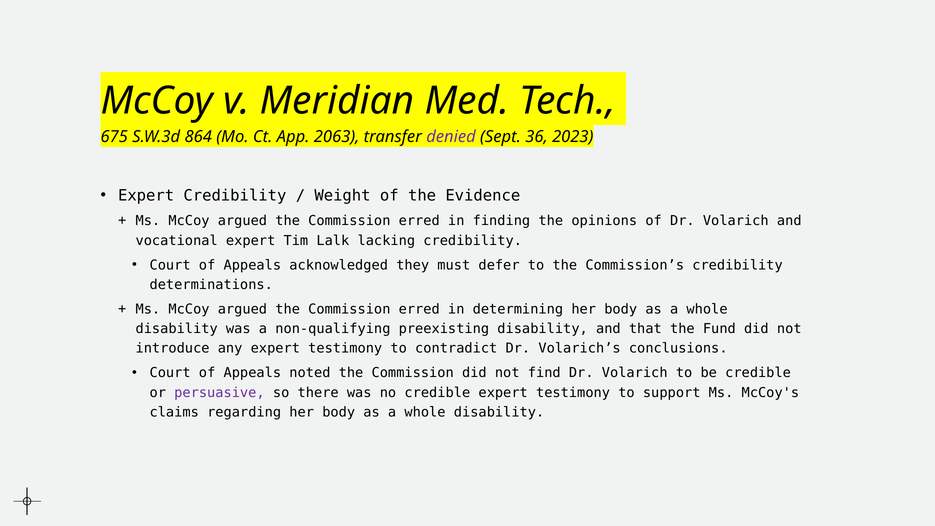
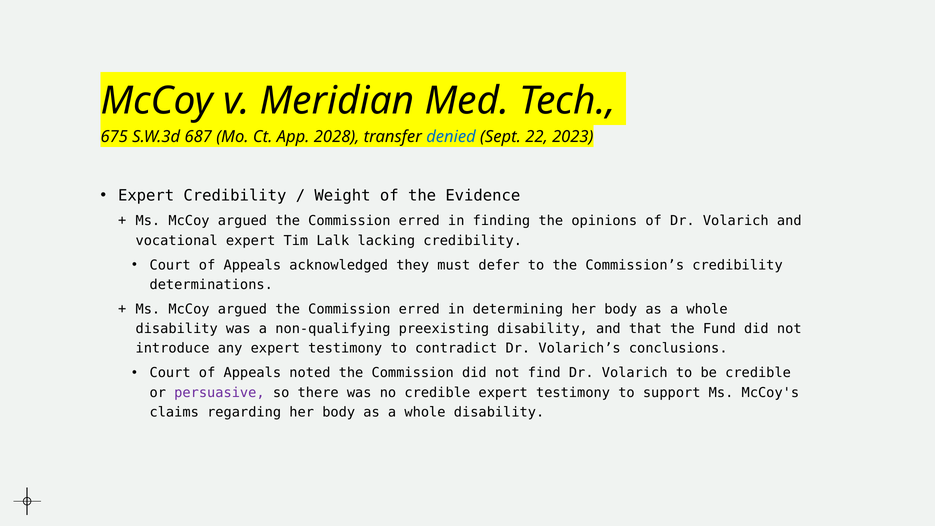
864: 864 -> 687 (198, 137)
2063: 2063 -> 2028 (337, 137)
denied colour: purple -> blue (451, 137)
36: 36 -> 22 (537, 137)
